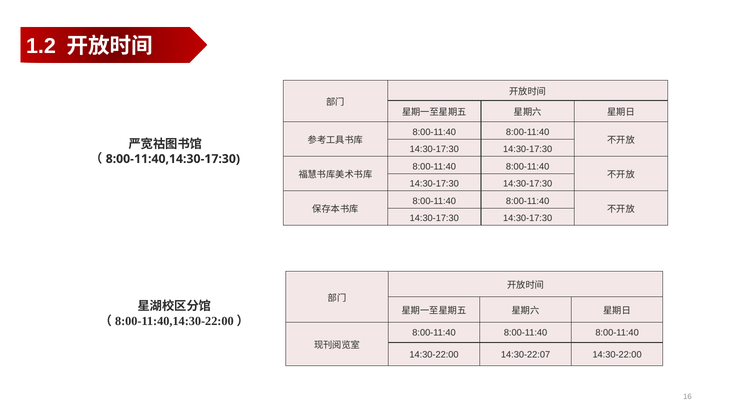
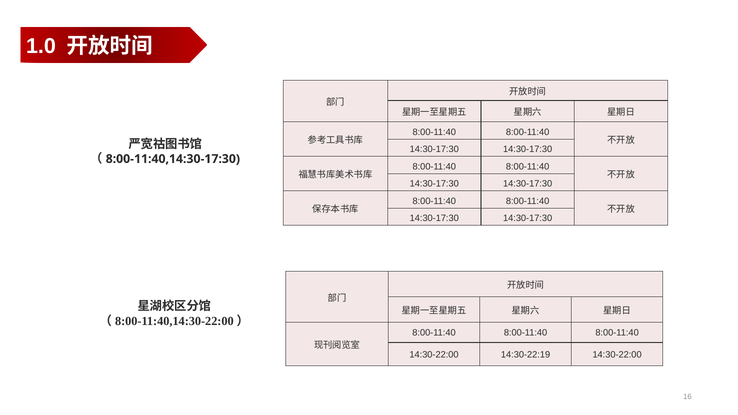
1.2: 1.2 -> 1.0 (41, 46)
14:30-22:07: 14:30-22:07 -> 14:30-22:19 (526, 355)
